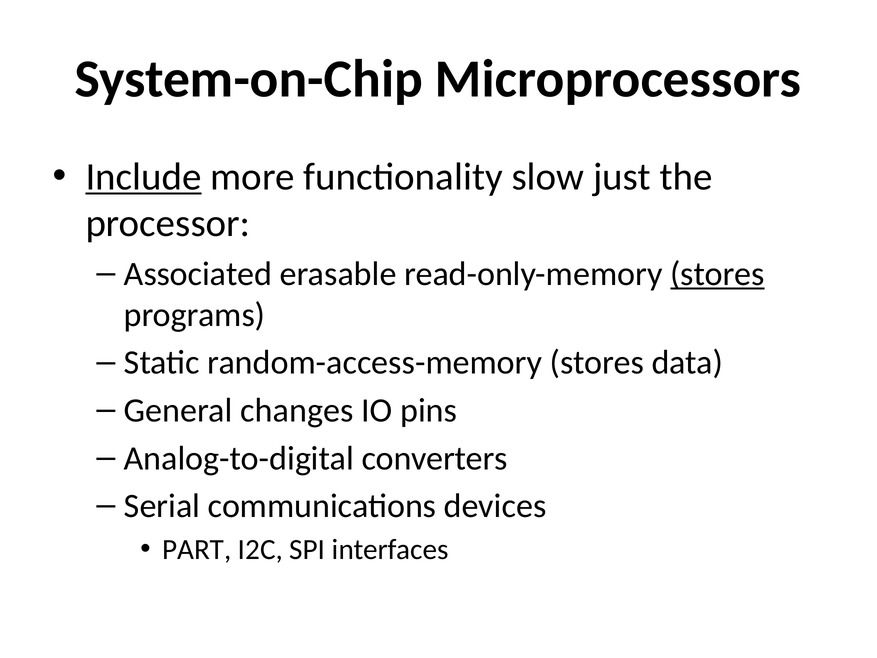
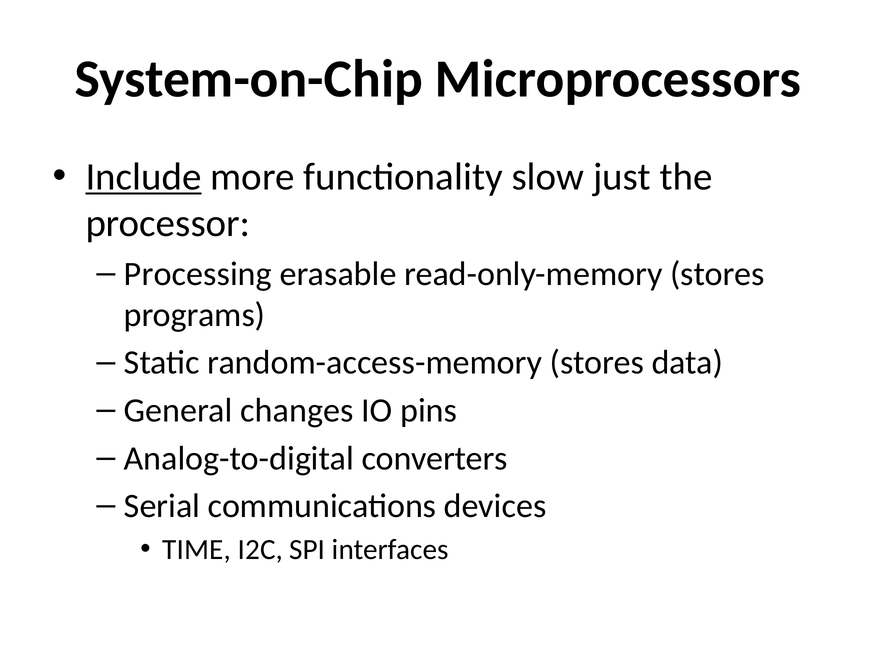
Associated: Associated -> Processing (198, 274)
stores underline: present -> none (717, 274)
PART: PART -> TIME (197, 549)
